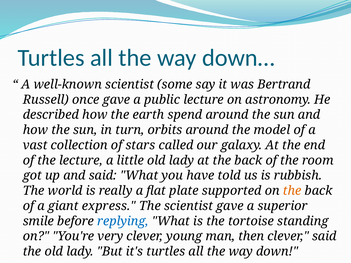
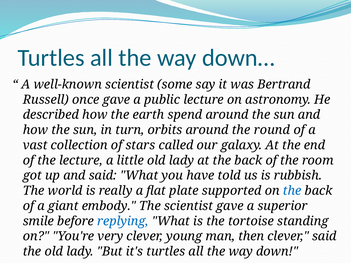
model: model -> round (272, 130)
the colour: orange -> blue (292, 191)
express: express -> embody (109, 206)
